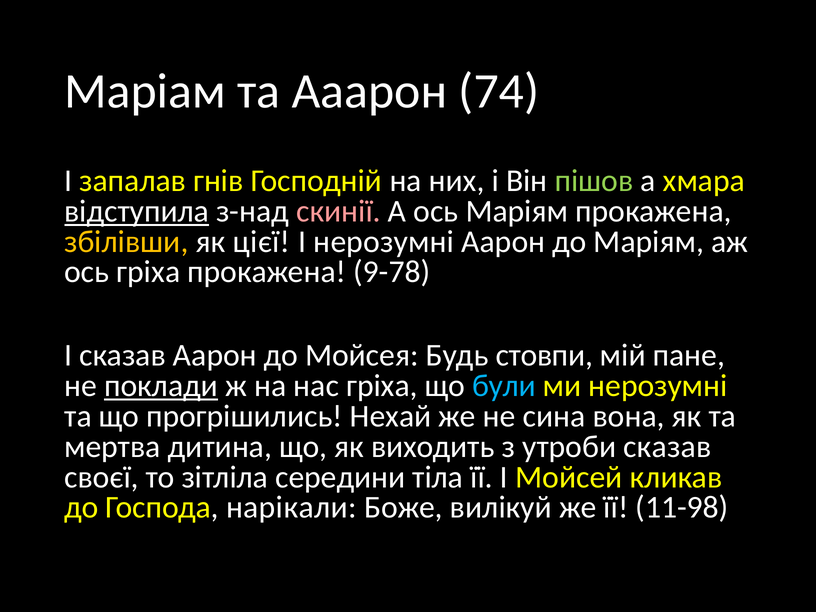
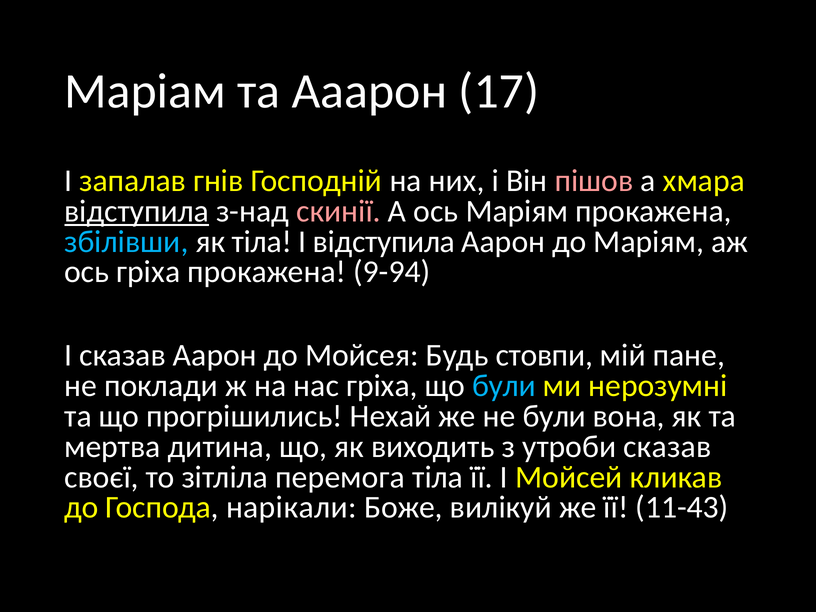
74: 74 -> 17 (499, 91)
пішов colour: light green -> pink (594, 181)
збілівши colour: yellow -> light blue (126, 242)
як цієї: цієї -> тіла (262, 242)
І нерозумні: нерозумні -> відступила (384, 242)
9-78: 9-78 -> 9-94 (392, 272)
поклади underline: present -> none (161, 386)
не сина: сина -> були (554, 416)
середини: середини -> перемога (340, 477)
11-98: 11-98 -> 11-43 (682, 507)
